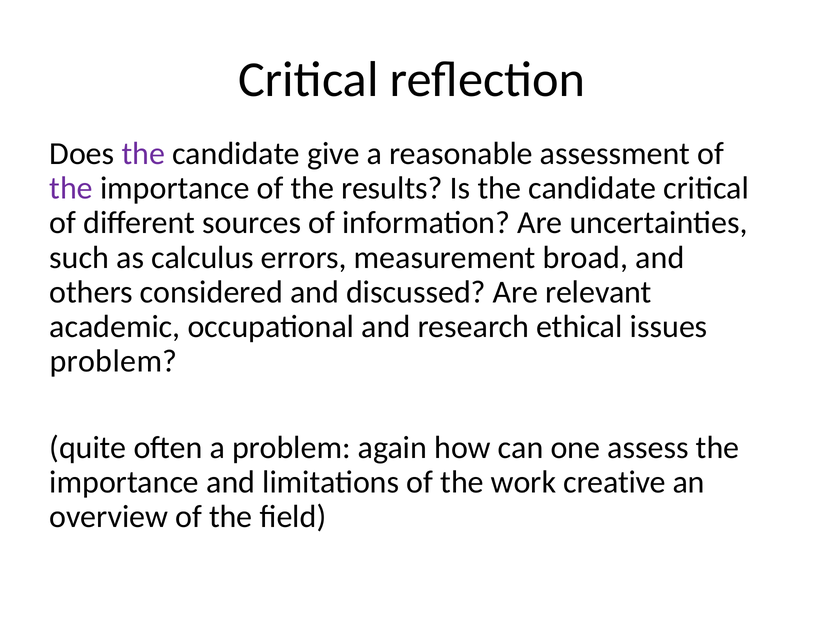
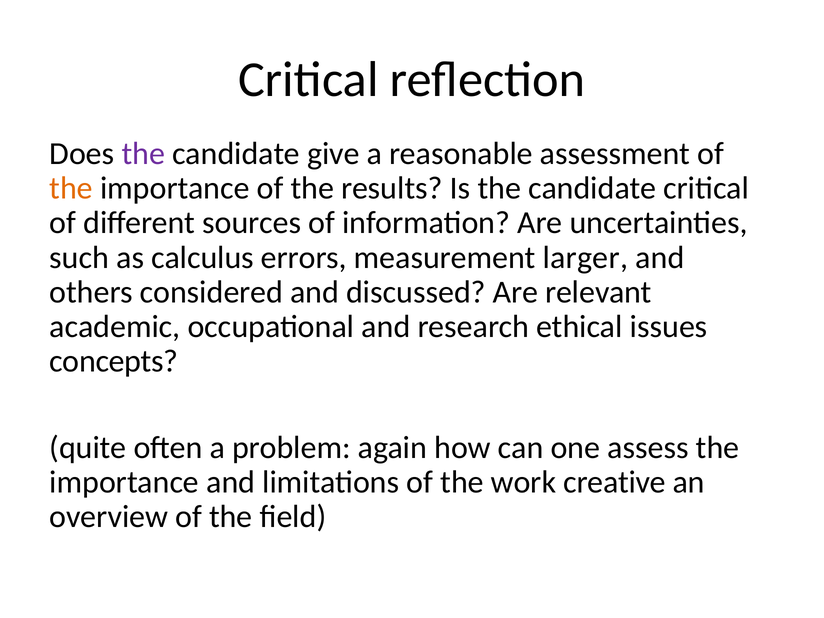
the colour: purple -> orange (71, 188)
broad: broad -> larger (585, 257)
problem: problem -> concepts (114, 361)
